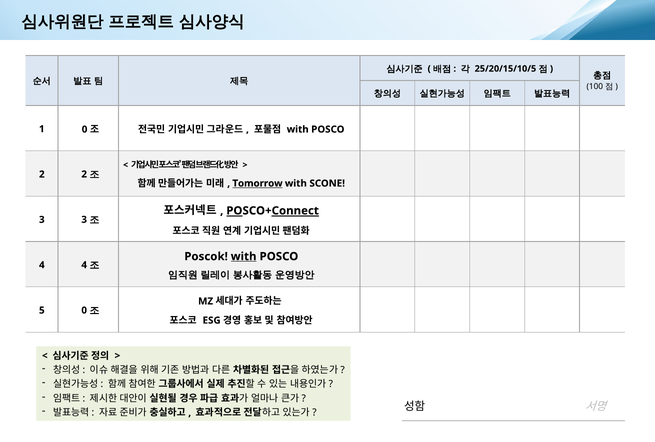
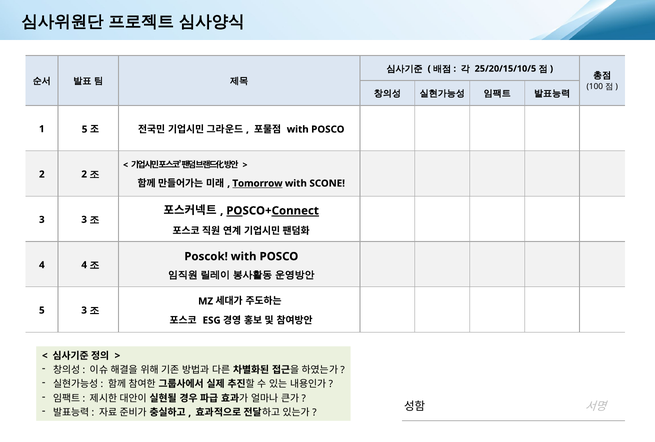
1 0: 0 -> 5 (85, 129)
with underline: present -> none (244, 257)
5 0: 0 -> 3 (84, 311)
